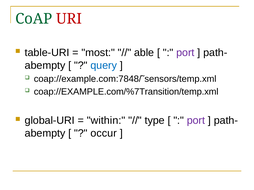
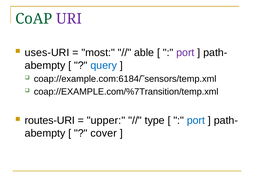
URI colour: red -> purple (69, 19)
table-URI: table-URI -> uses-URI (47, 53)
coap://example.com:7848/˜sensors/temp.xml: coap://example.com:7848/˜sensors/temp.xml -> coap://example.com:6184/˜sensors/temp.xml (125, 79)
global-URI: global-URI -> routes-URI (50, 121)
within: within -> upper (106, 121)
port colour: purple -> blue (196, 121)
occur: occur -> cover (104, 134)
